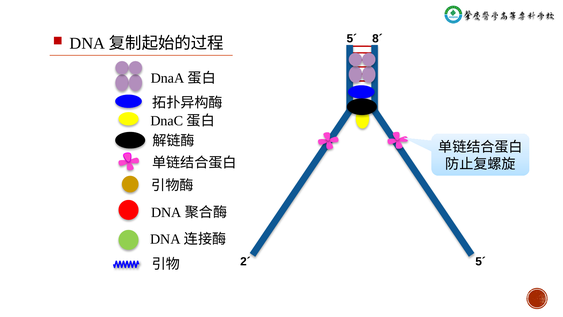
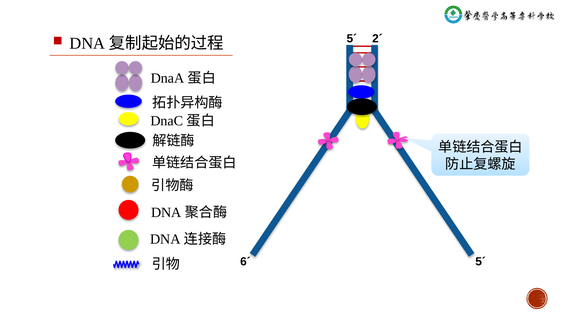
8´: 8´ -> 2´ (377, 39)
2´: 2´ -> 6´ (245, 261)
